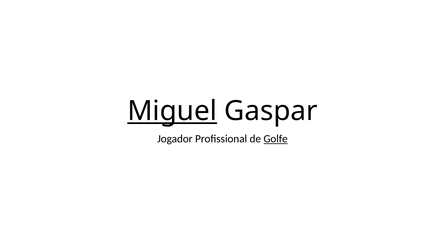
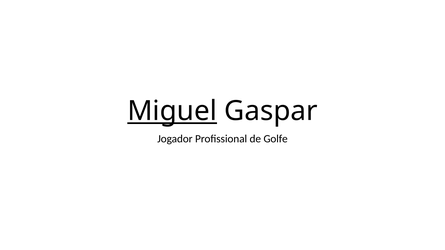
Golfe underline: present -> none (276, 139)
